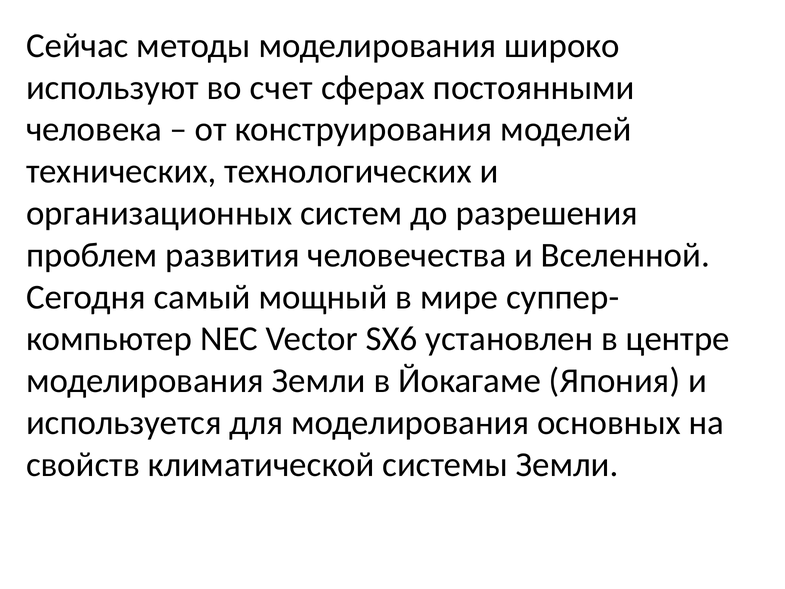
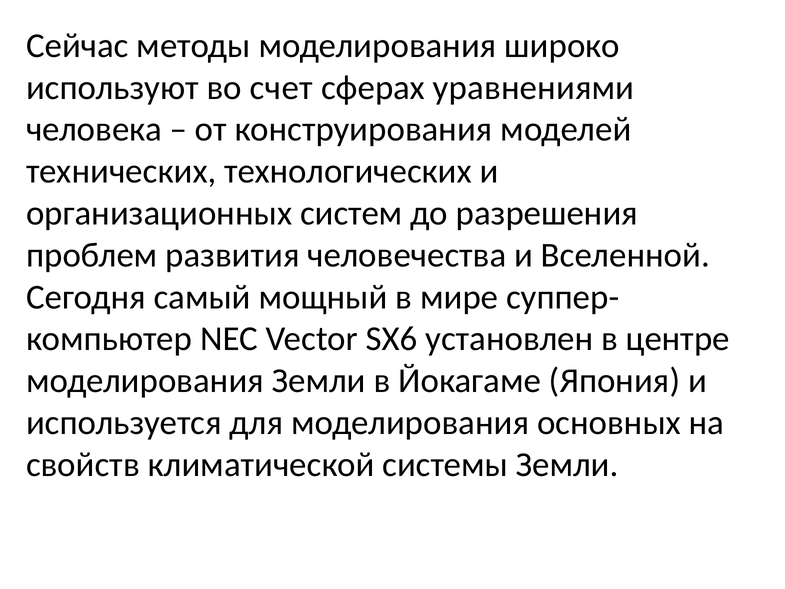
постоянными: постоянными -> уравнениями (534, 87)
